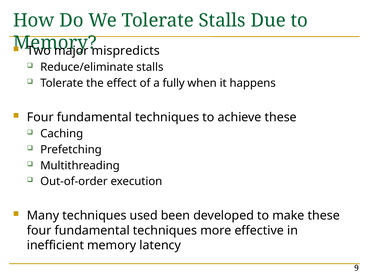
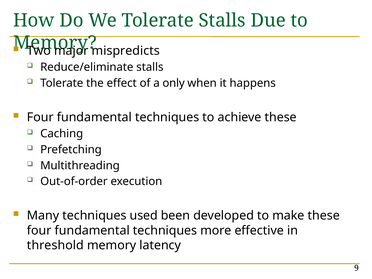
fully: fully -> only (174, 83)
inefficient: inefficient -> threshold (55, 245)
